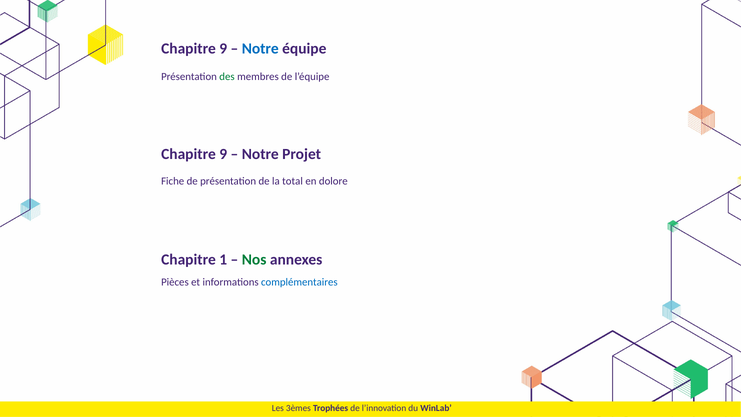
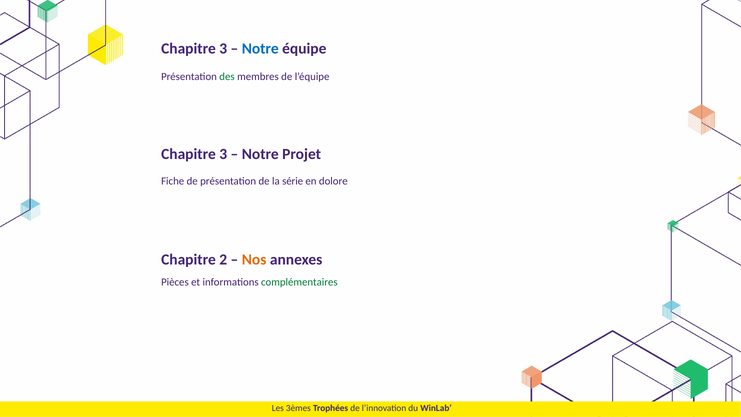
9: 9 -> 3 (223, 48)
9: 9 -> 3 (223, 154)
total: total -> série (293, 181)
1: 1 -> 2 (223, 259)
Nos colour: green -> orange (254, 259)
complémentaires colour: blue -> green (299, 282)
